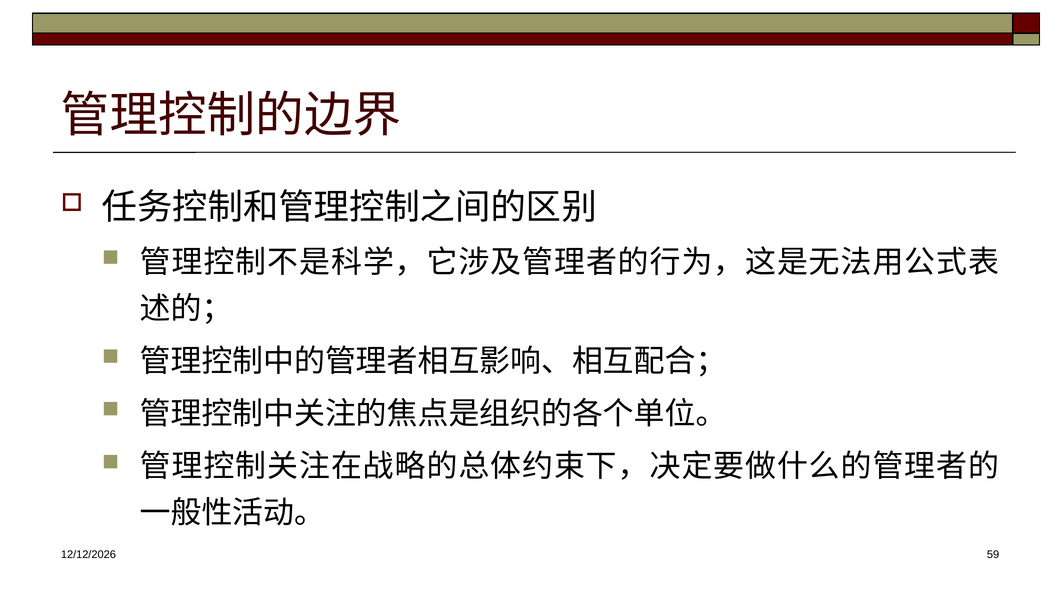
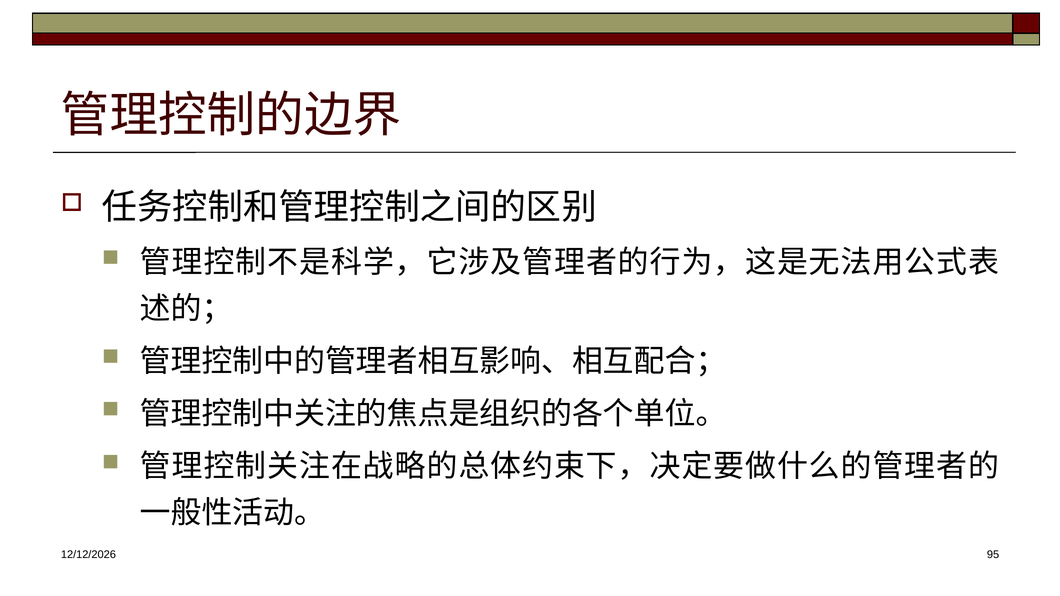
59: 59 -> 95 (993, 555)
